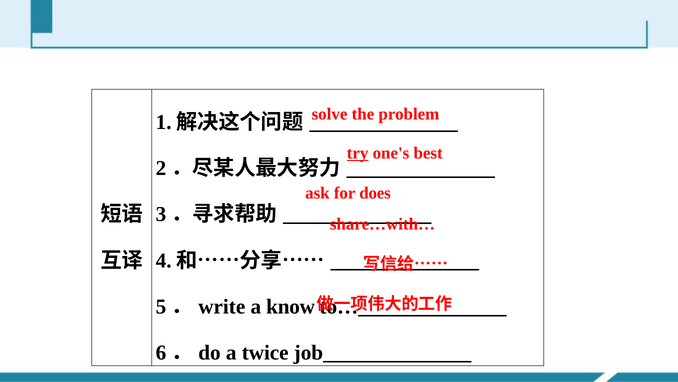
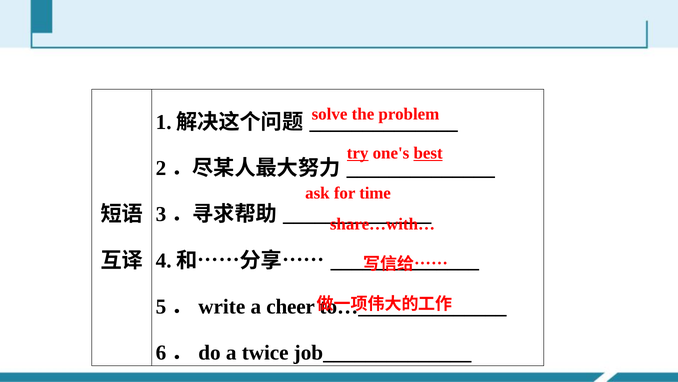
best underline: none -> present (428, 153)
does: does -> time (375, 193)
know: know -> cheer (291, 306)
